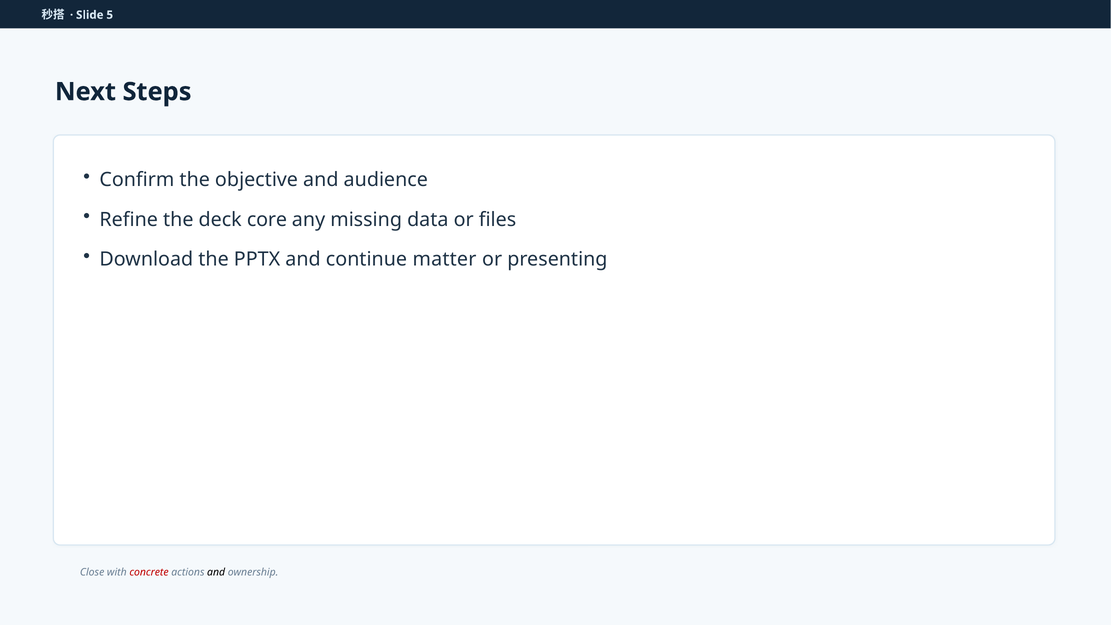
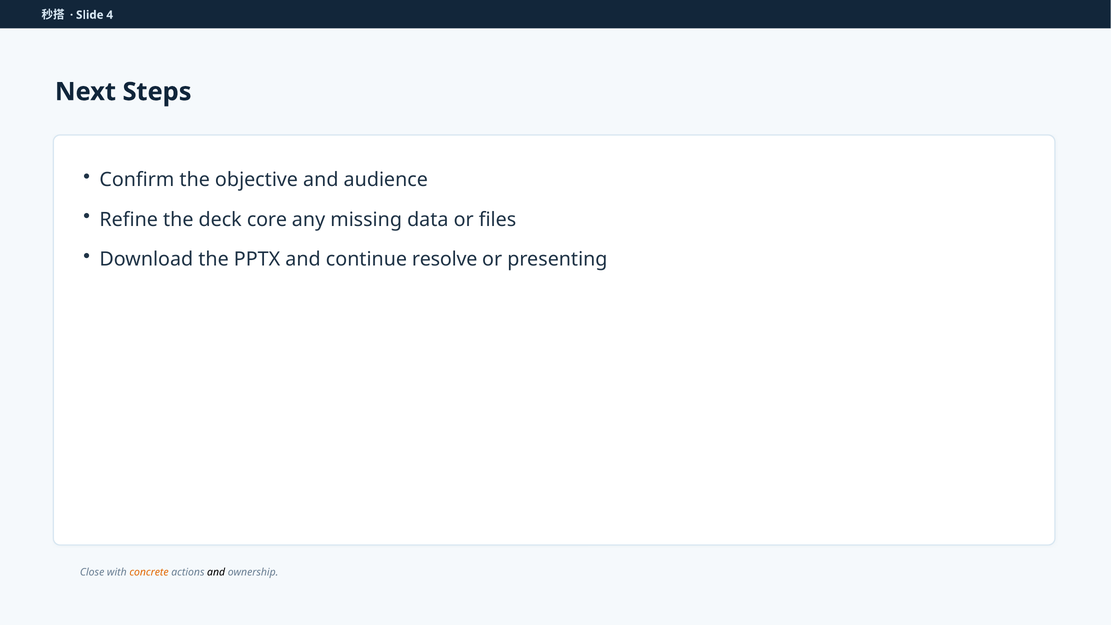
5: 5 -> 4 (110, 15)
matter: matter -> resolve (445, 259)
concrete colour: red -> orange (149, 572)
